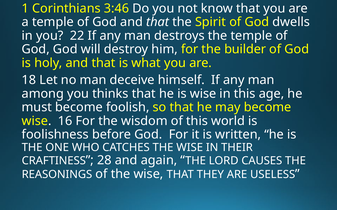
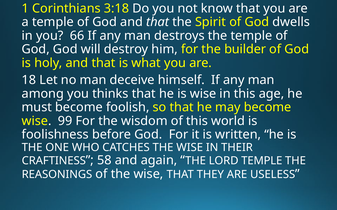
3:46: 3:46 -> 3:18 (117, 8)
22: 22 -> 66 (77, 36)
16: 16 -> 99 (65, 121)
28: 28 -> 58 (104, 161)
LORD CAUSES: CAUSES -> TEMPLE (262, 161)
